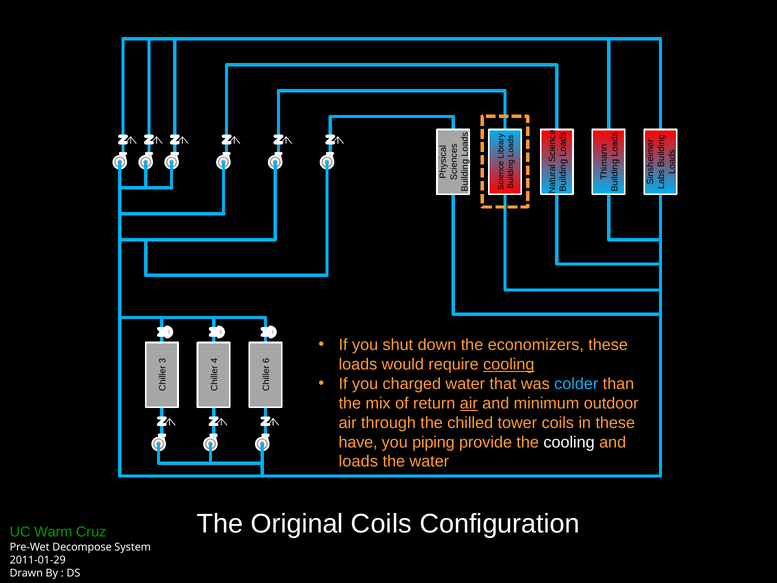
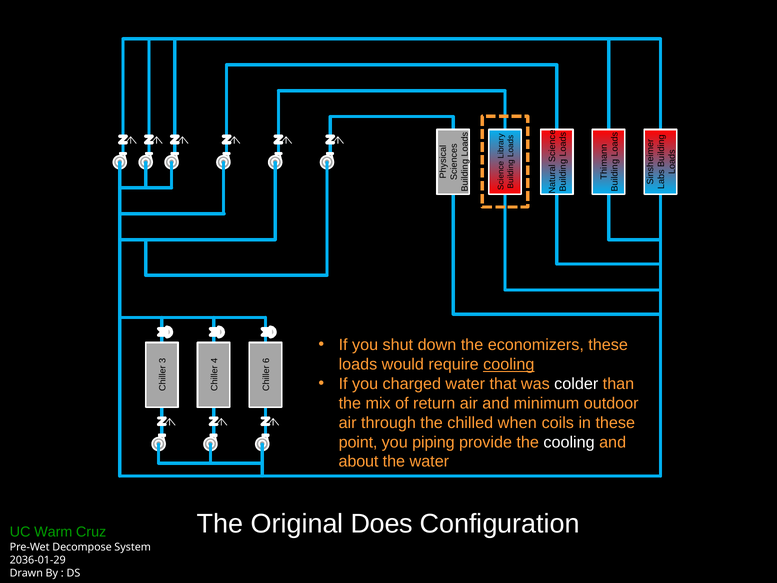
colder colour: light blue -> white (576, 384)
air underline: present -> none (469, 403)
tower: tower -> when (517, 423)
have: have -> point (358, 442)
loads: loads -> about (358, 461)
Original Coils: Coils -> Does (382, 524)
2011-01-29: 2011-01-29 -> 2036-01-29 (38, 560)
